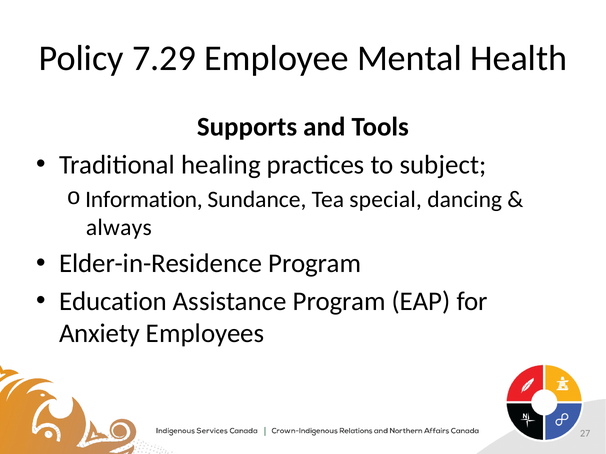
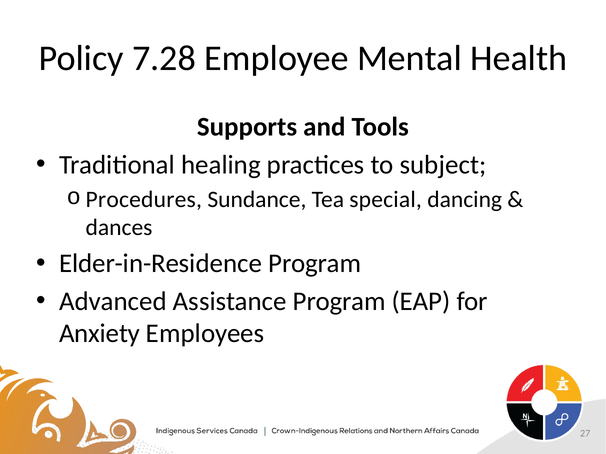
7.29: 7.29 -> 7.28 (164, 59)
Information: Information -> Procedures (144, 200)
always: always -> dances (119, 228)
Education: Education -> Advanced (113, 302)
